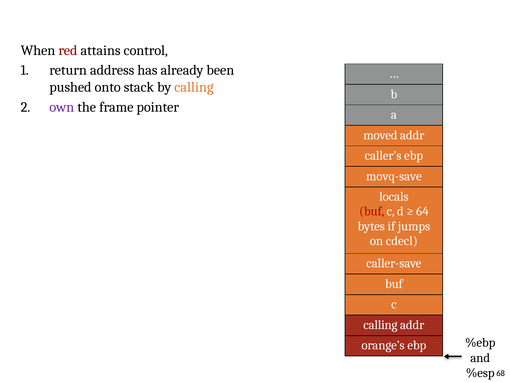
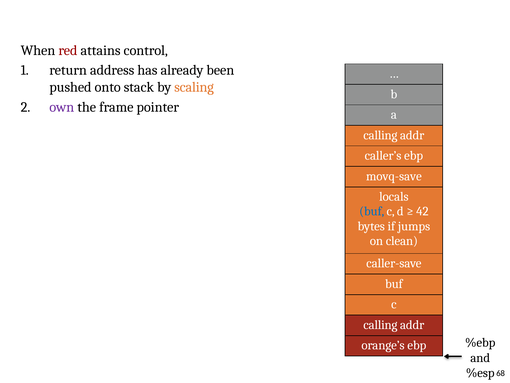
by calling: calling -> scaling (194, 87)
moved: moved -> calling (380, 135)
buf colour: red -> blue (372, 211)
64: 64 -> 42 (422, 211)
cdecl: cdecl -> clean (402, 241)
